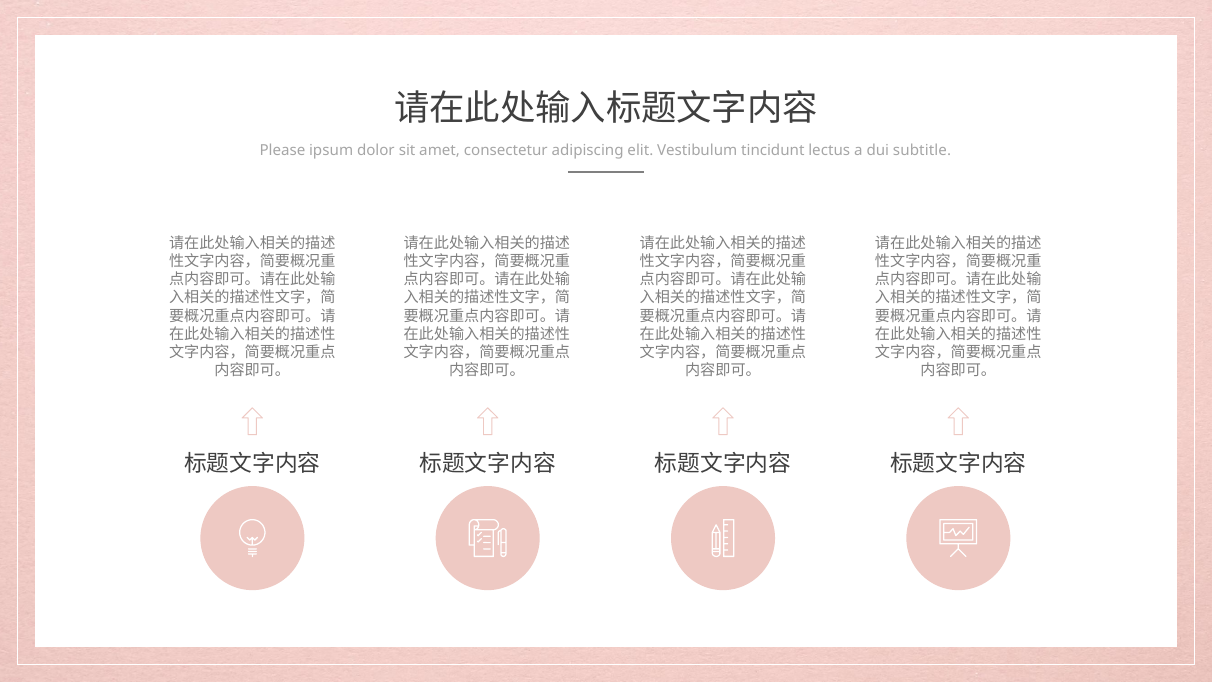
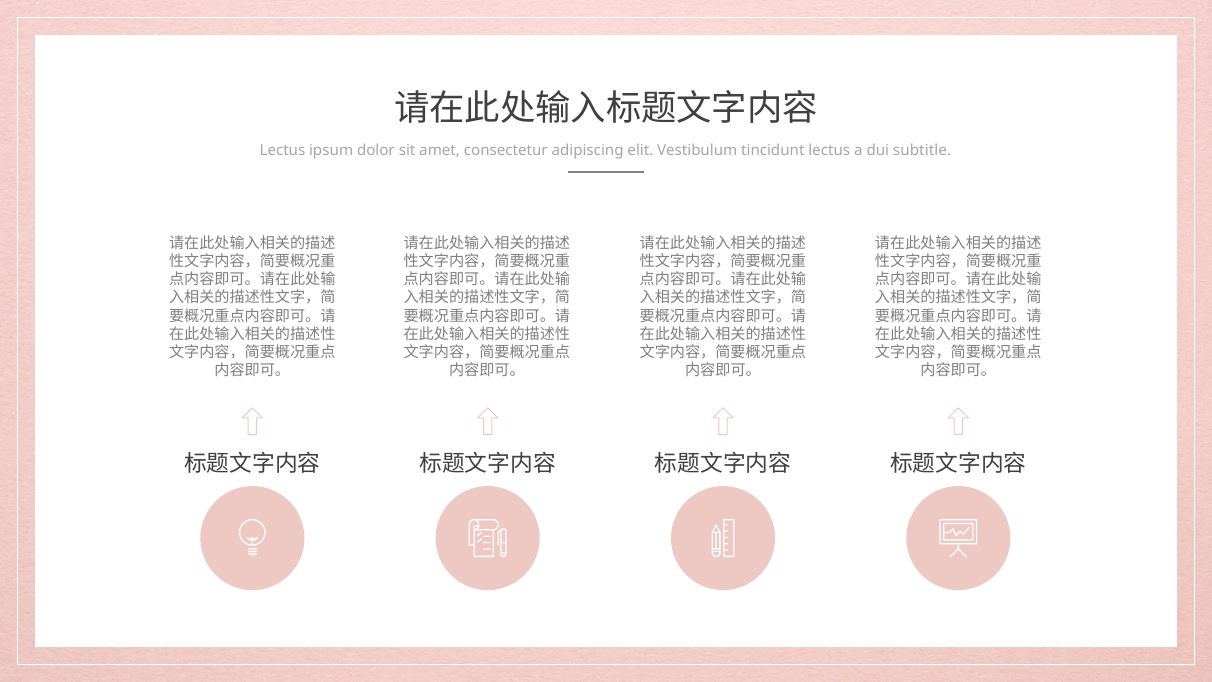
Please: Please -> Lectus (282, 150)
